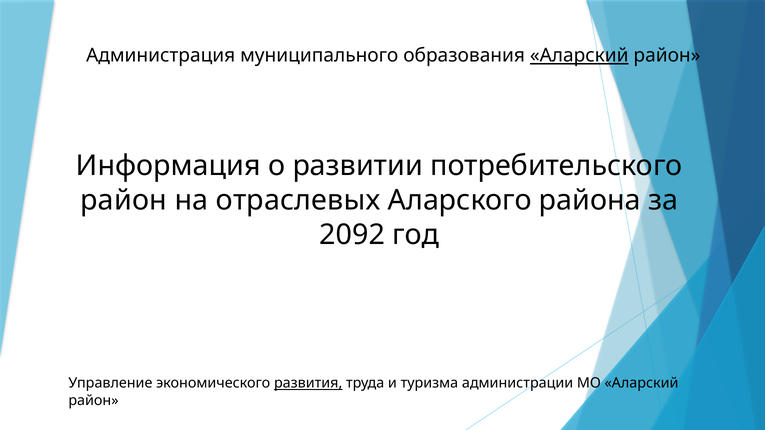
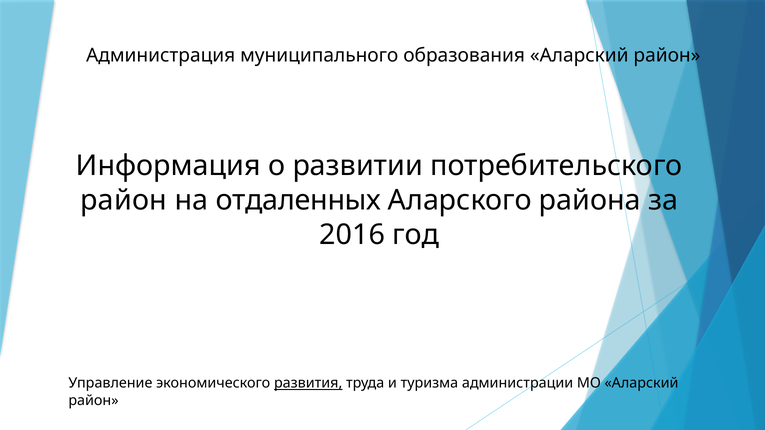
Аларский underline: present -> none (579, 56)
отраслевых: отраслевых -> отдаленных (298, 200)
2092: 2092 -> 2016 (352, 235)
